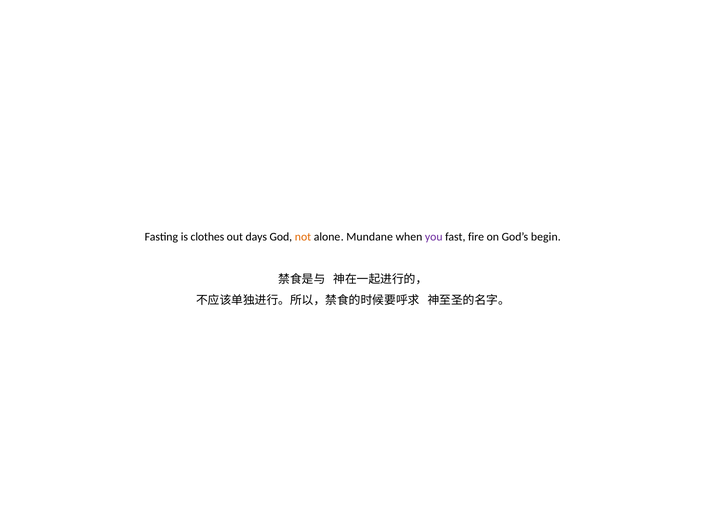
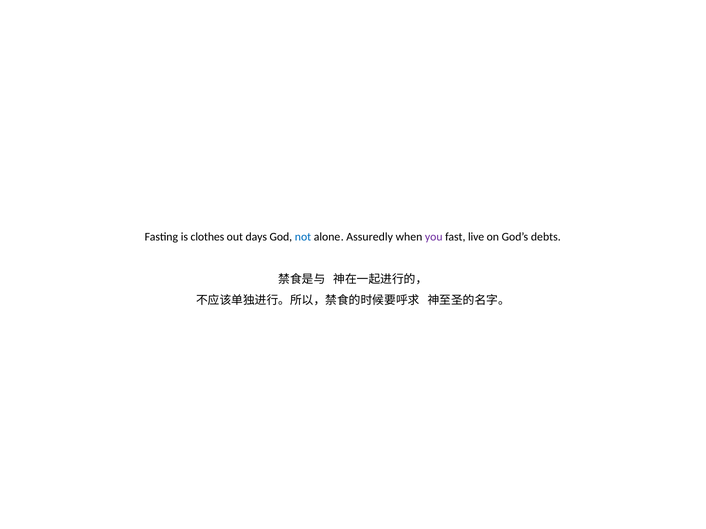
not colour: orange -> blue (303, 237)
Mundane: Mundane -> Assuredly (370, 237)
fire: fire -> live (476, 237)
begin: begin -> debts (546, 237)
